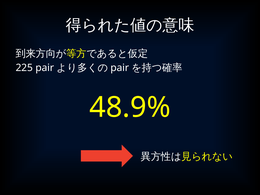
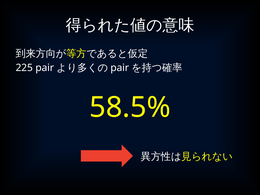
48.9%: 48.9% -> 58.5% (130, 107)
